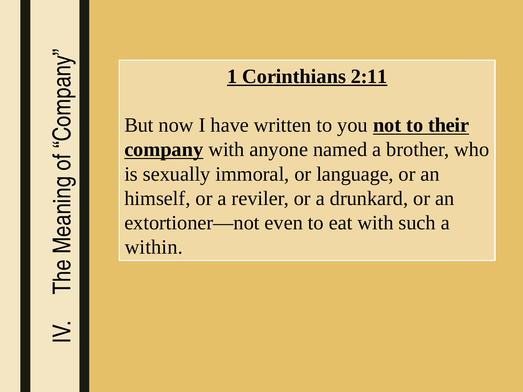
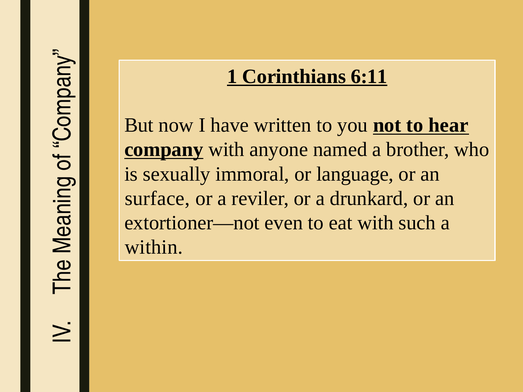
2:11: 2:11 -> 6:11 (369, 76)
their: their -> hear (448, 125)
himself: himself -> surface (157, 198)
